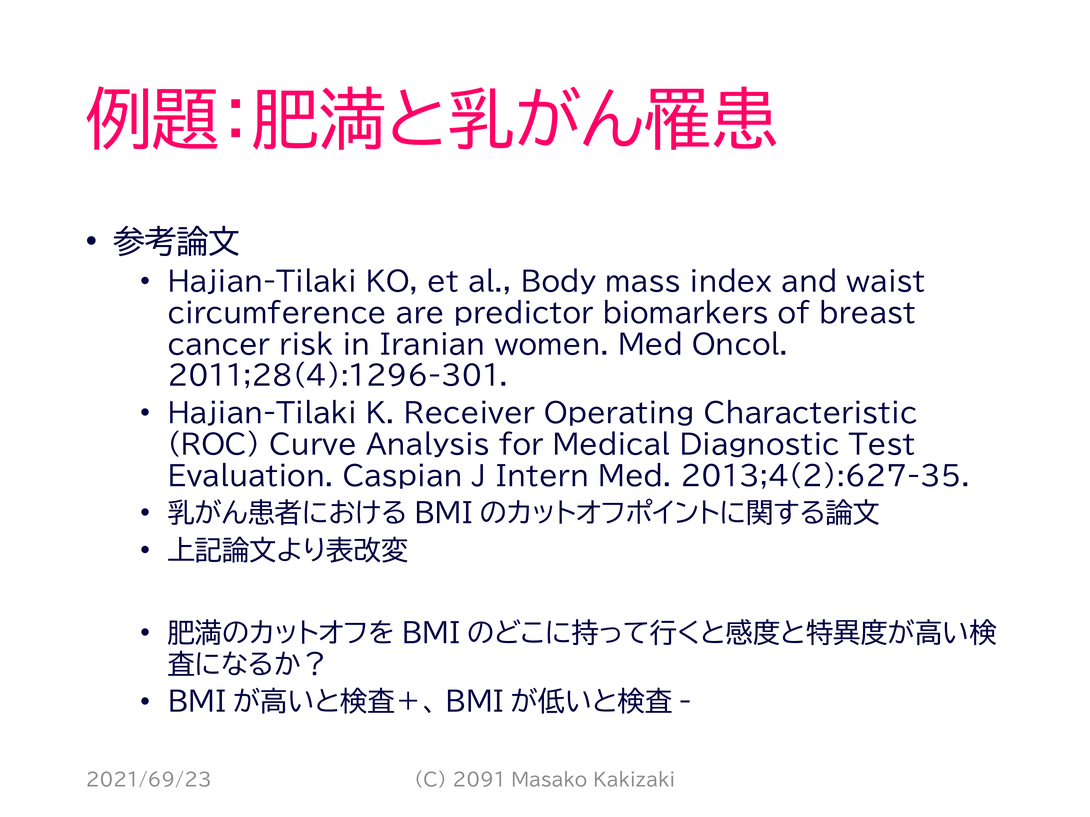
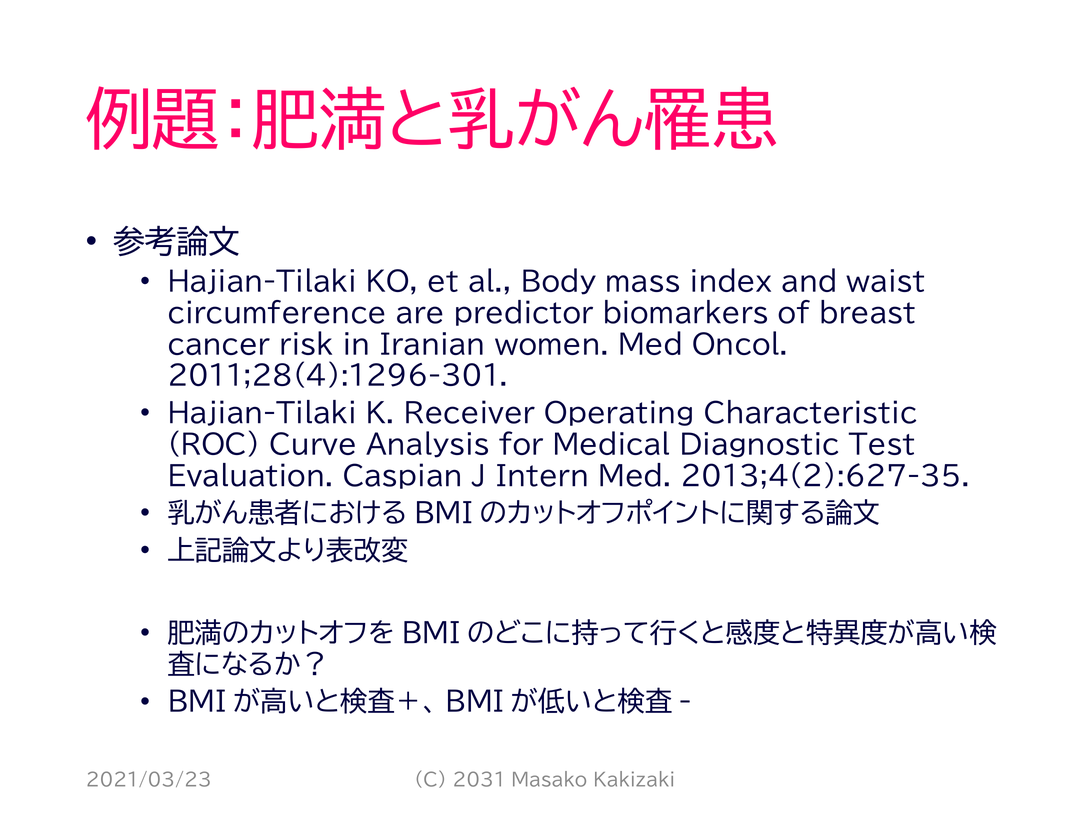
2021/69/23: 2021/69/23 -> 2021/03/23 (149, 781)
2091: 2091 -> 2031 (479, 781)
